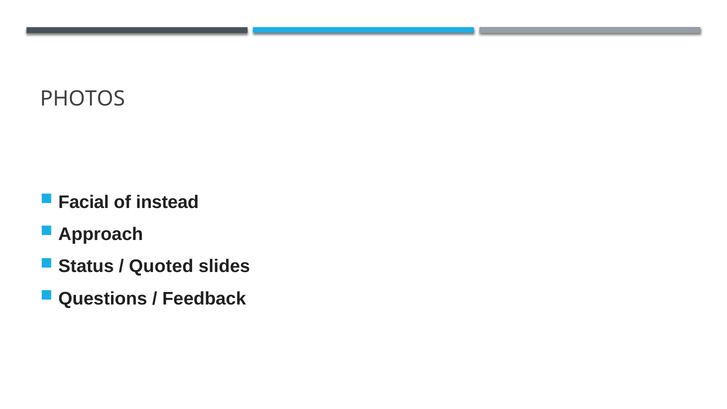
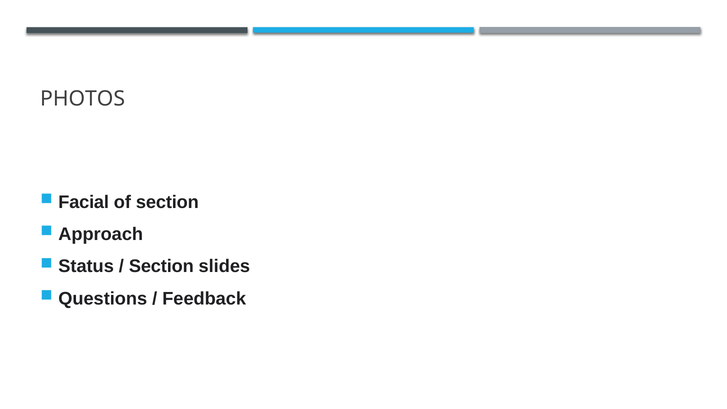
of instead: instead -> section (167, 202)
Quoted: Quoted -> Section (161, 266)
